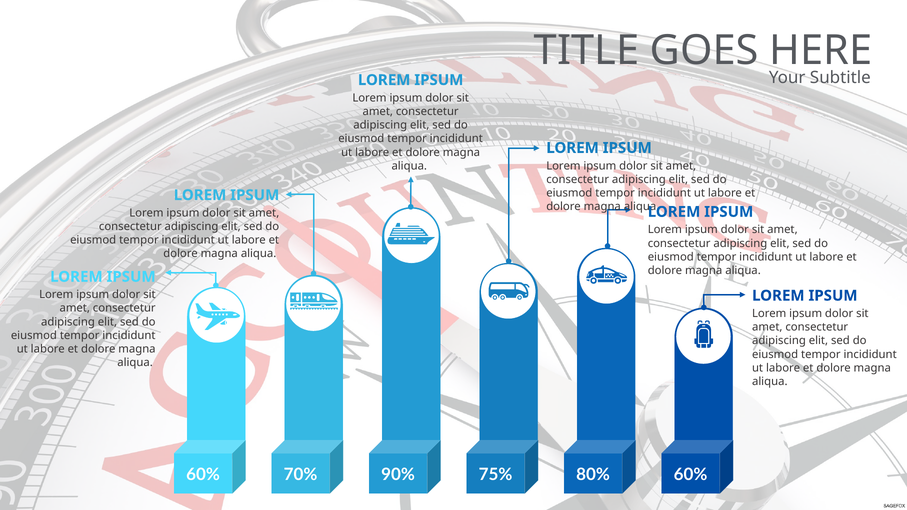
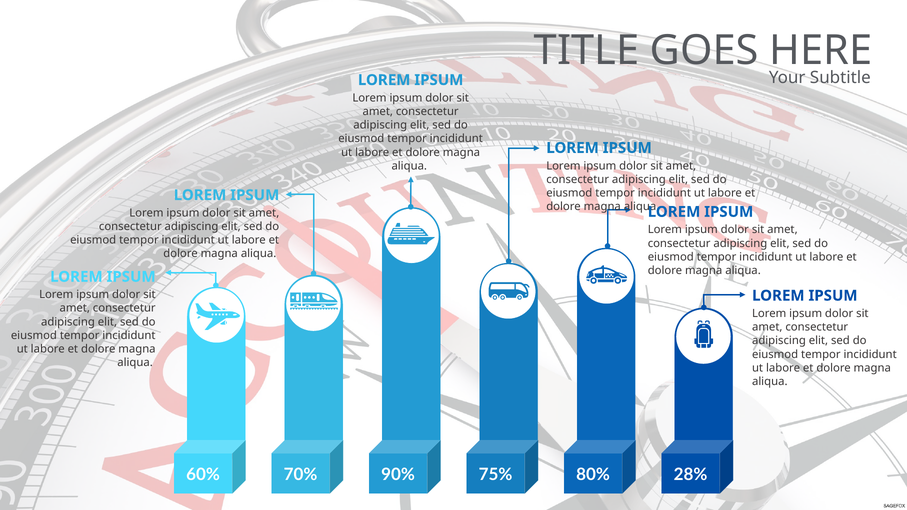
60%: 60% -> 28% (691, 475)
